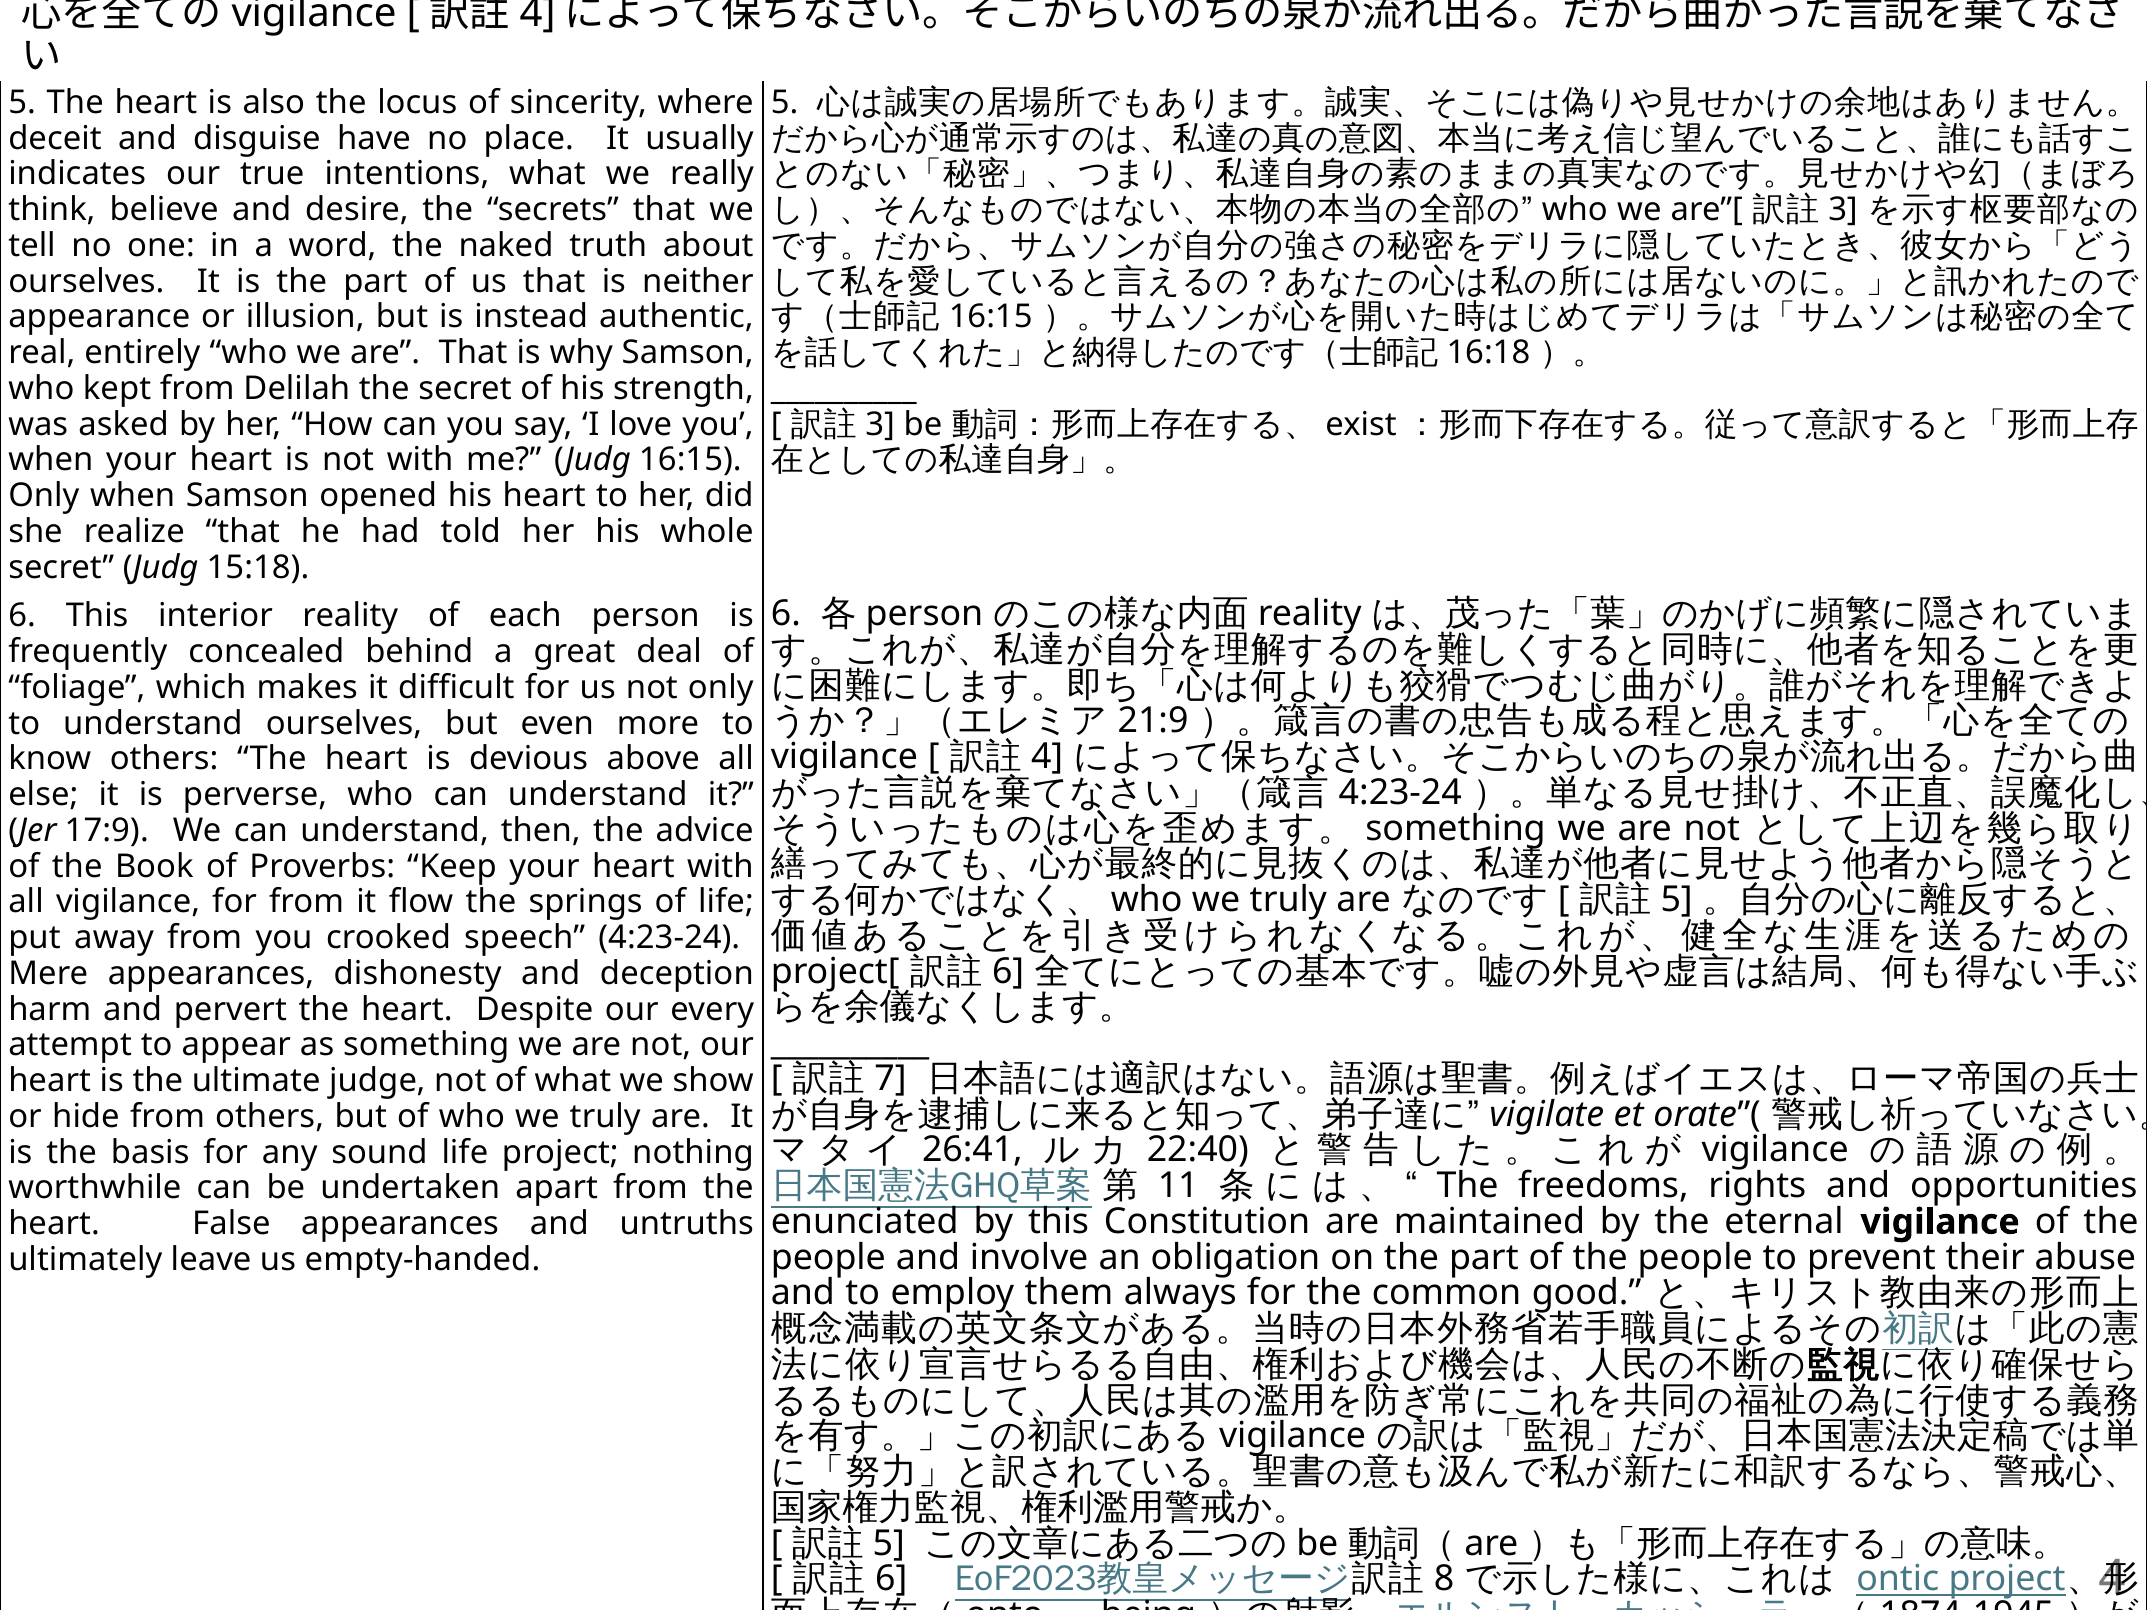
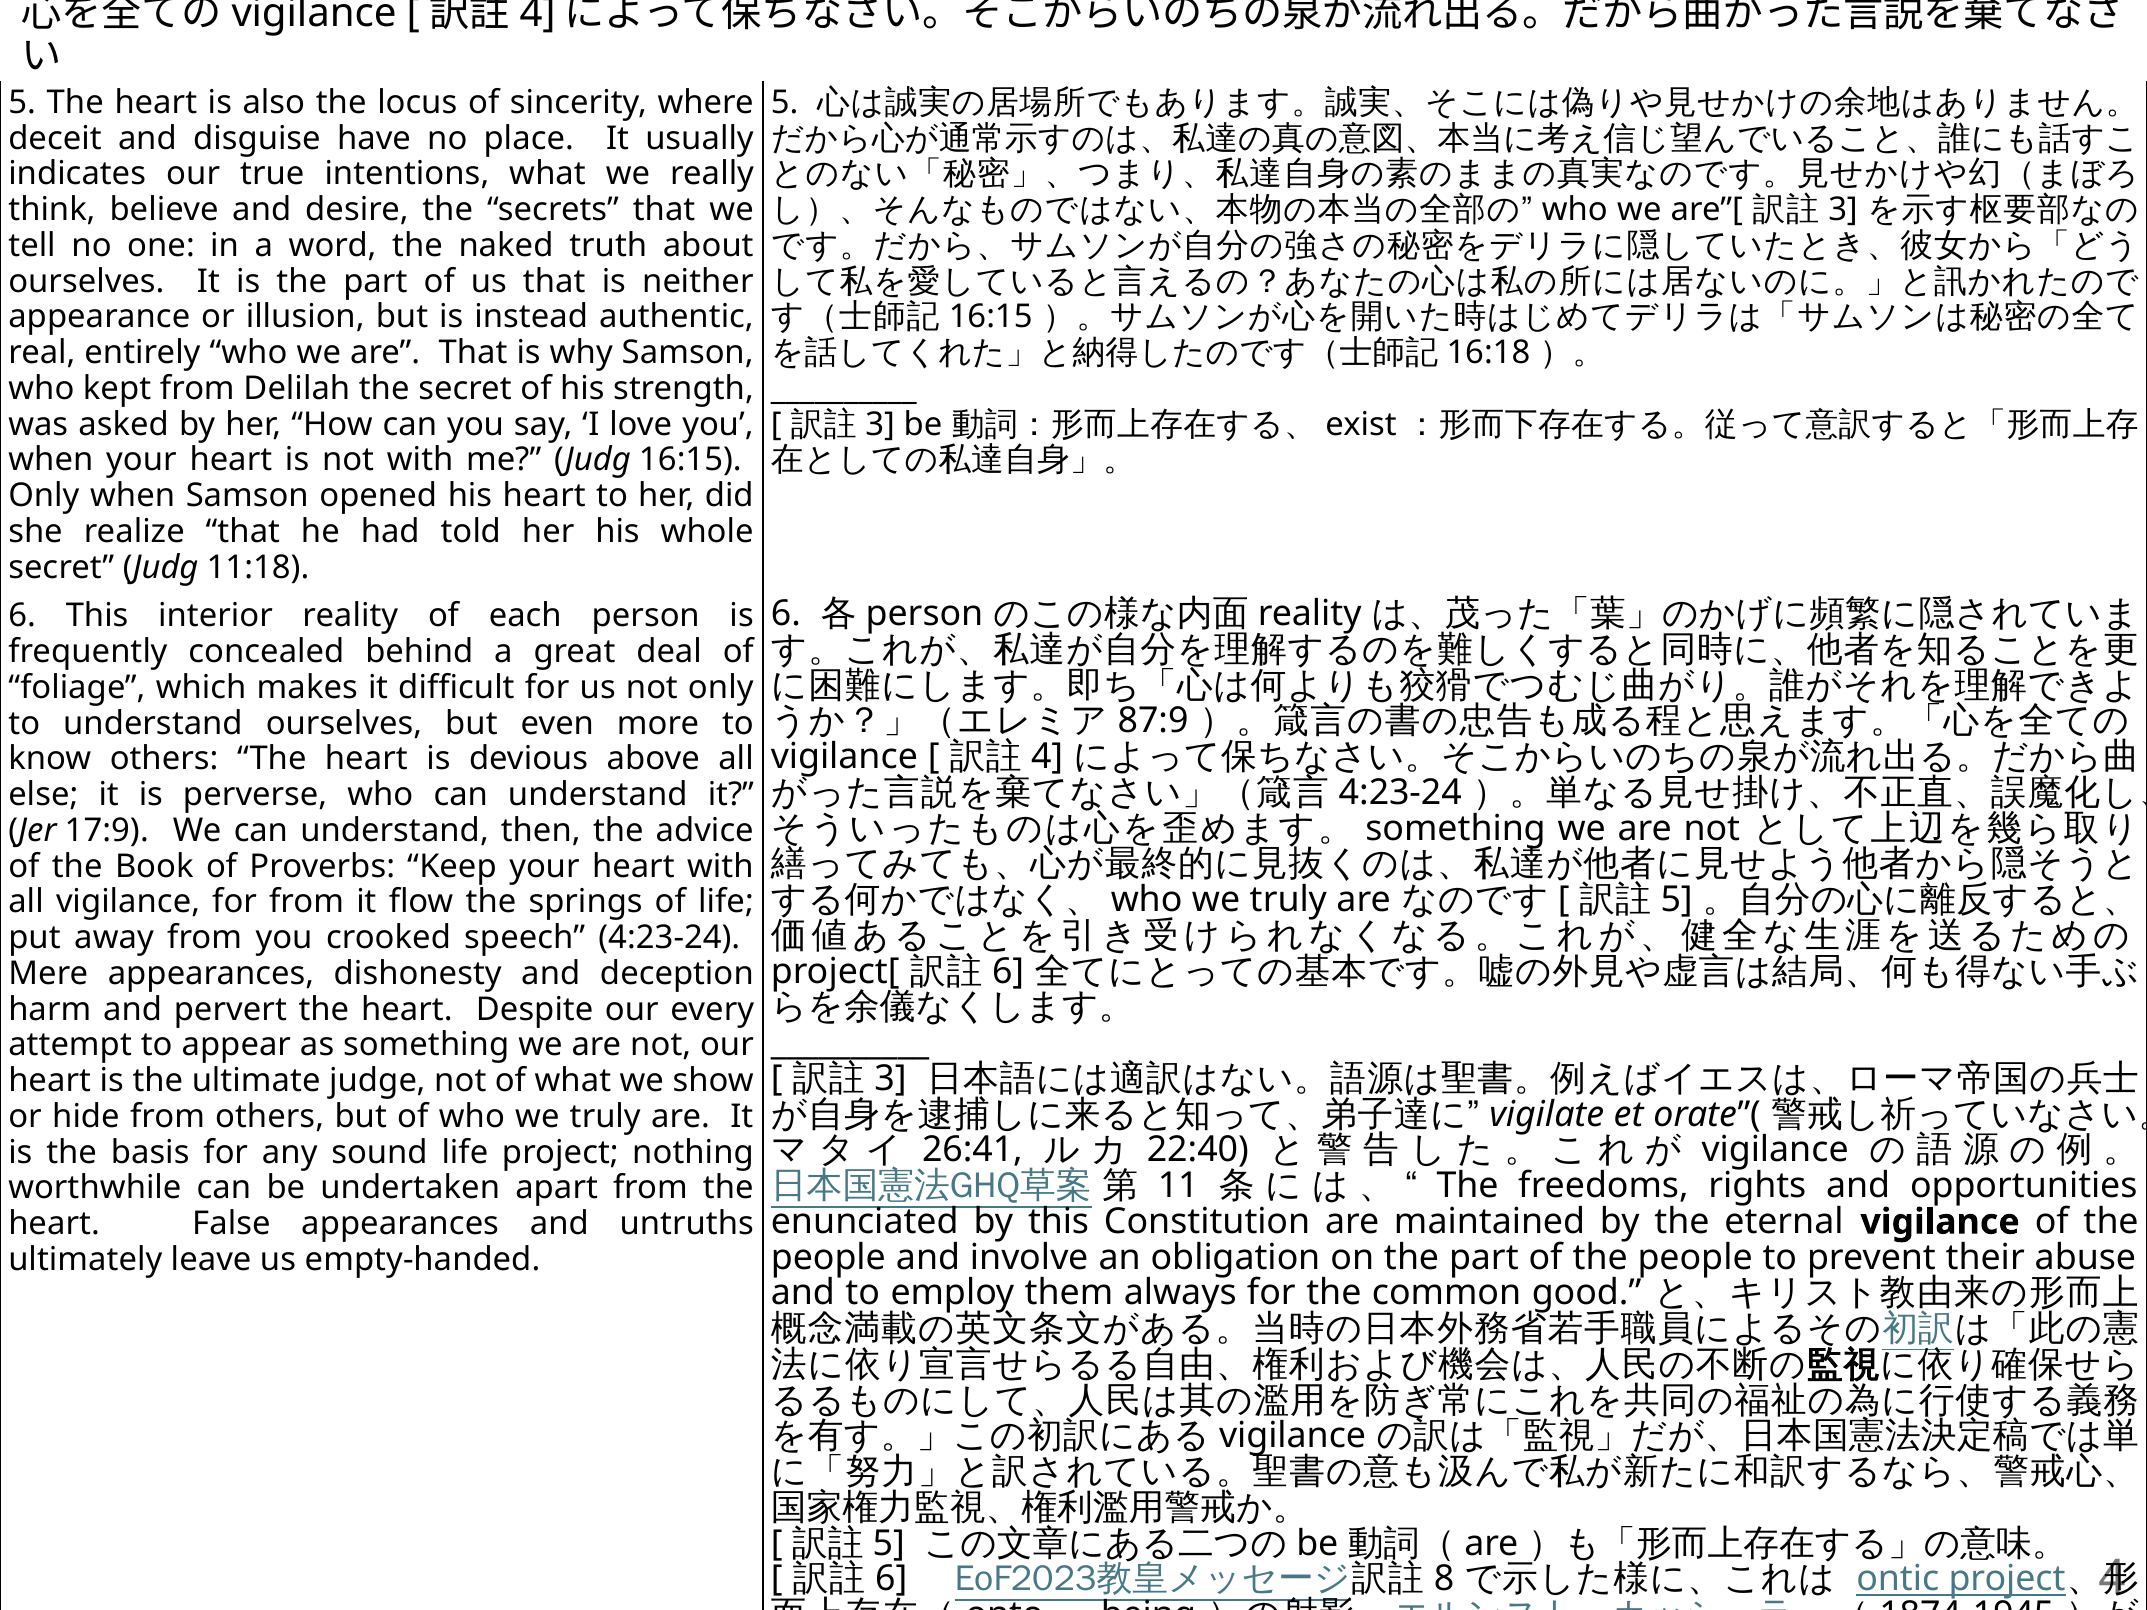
15:18: 15:18 -> 11:18 (258, 567)
21:9: 21:9 -> 87:9 (1153, 721)
7: 7 -> 3 (891, 1079)
